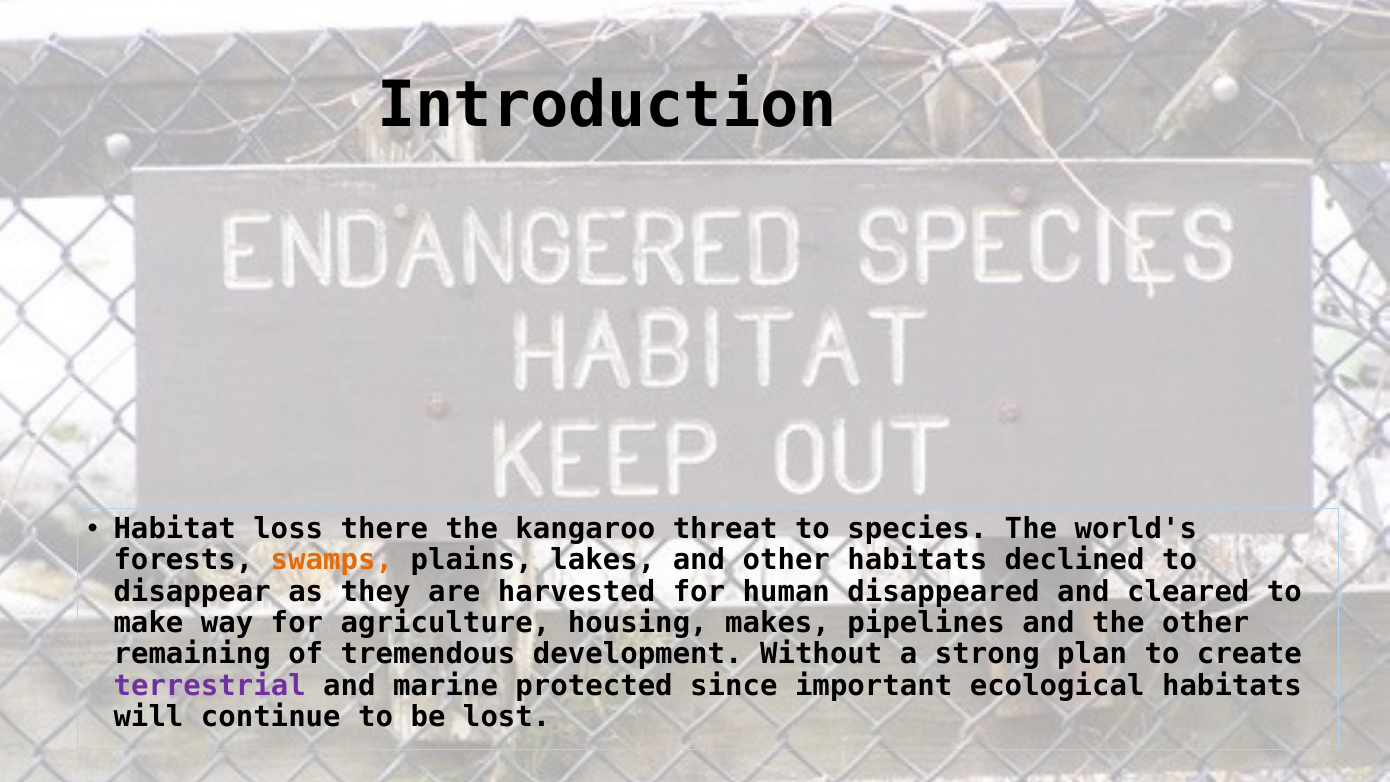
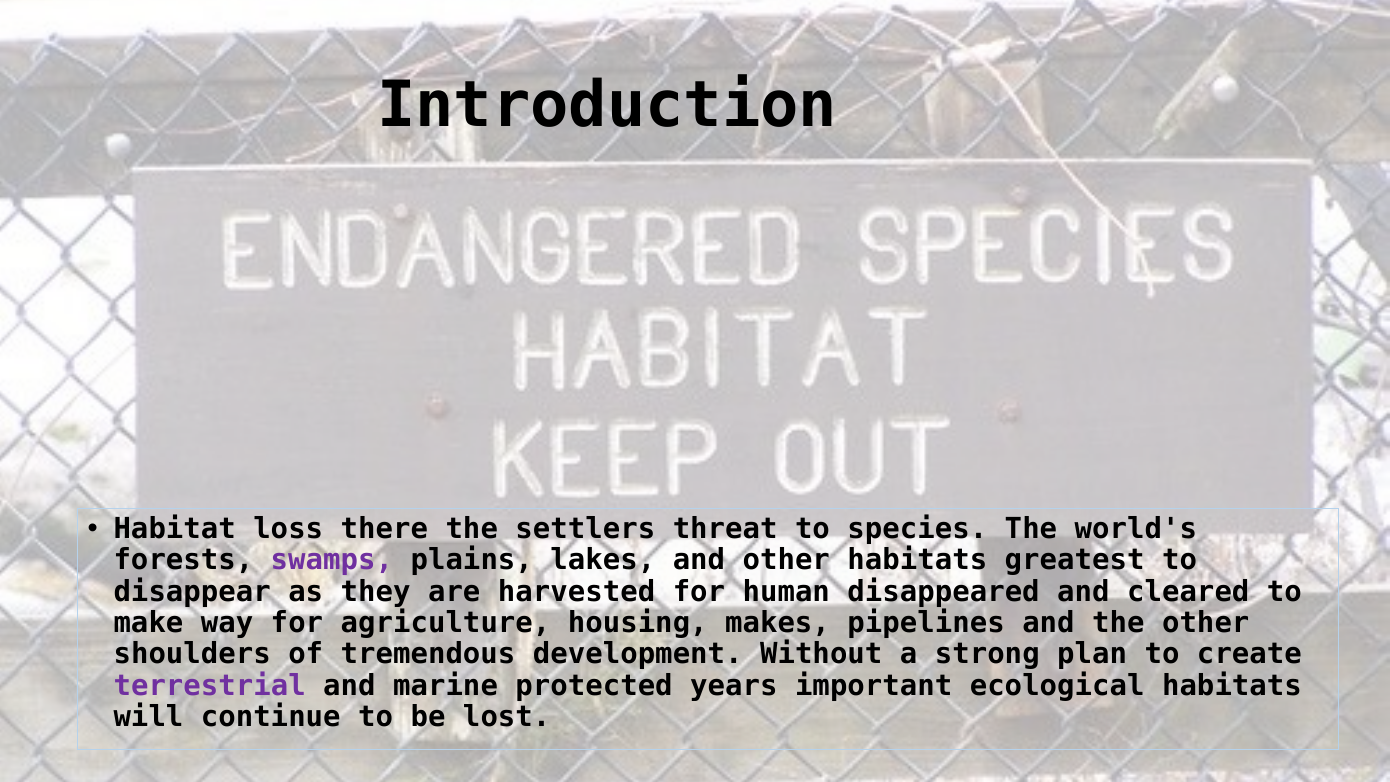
kangaroo: kangaroo -> settlers (585, 529)
swamps colour: orange -> purple (332, 560)
declined: declined -> greatest (1075, 560)
remaining: remaining -> shoulders (192, 654)
since: since -> years (734, 685)
